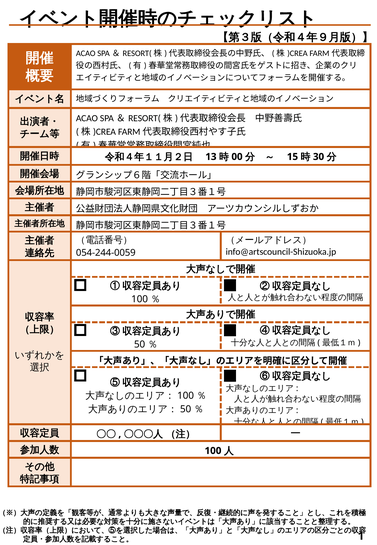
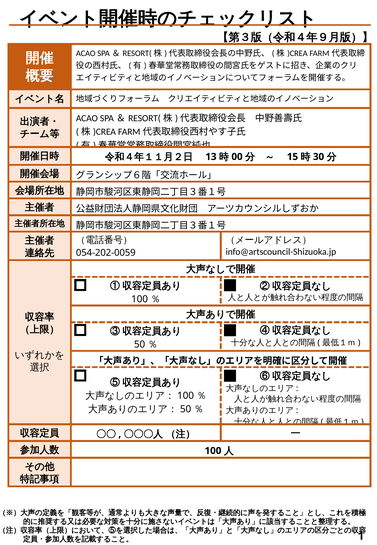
054-244-0059: 054-244-0059 -> 054-202-0059 (106, 253)
